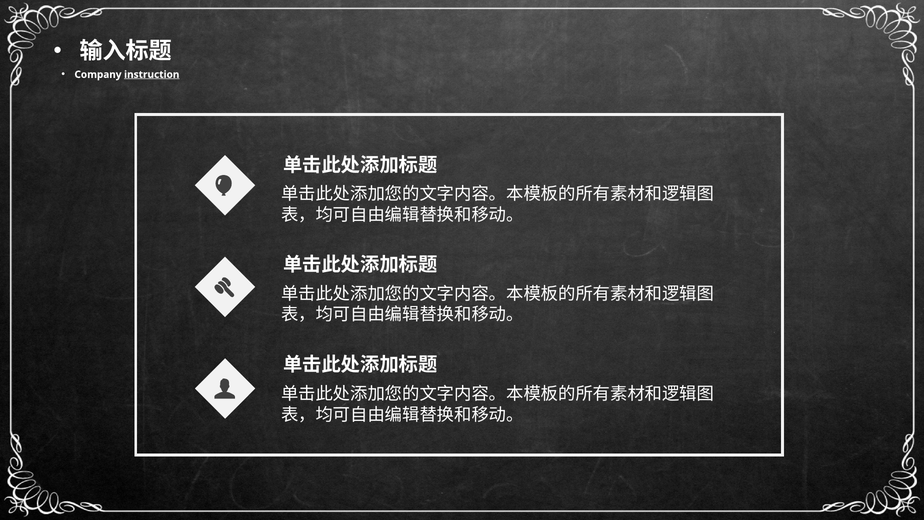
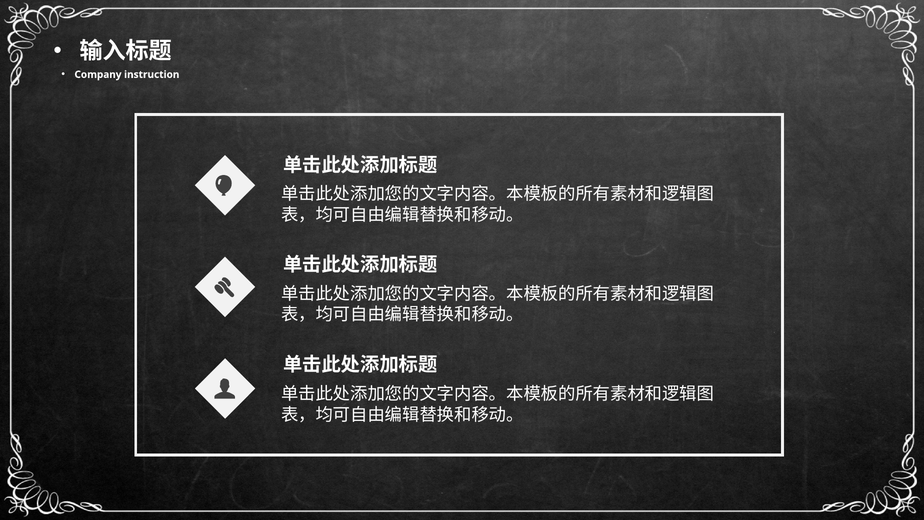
instruction underline: present -> none (152, 75)
